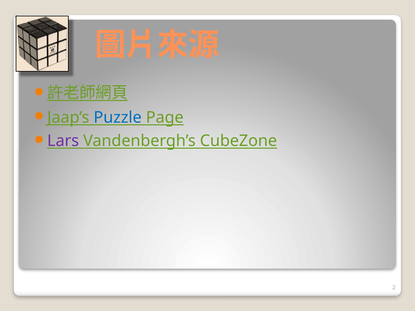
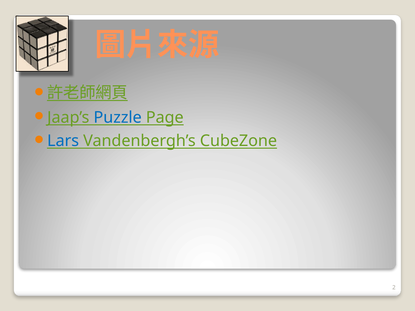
Lars colour: purple -> blue (63, 141)
